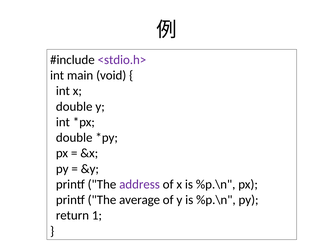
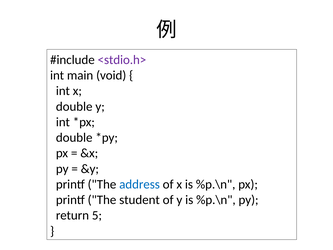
address colour: purple -> blue (140, 184)
average: average -> student (140, 200)
1: 1 -> 5 (97, 215)
